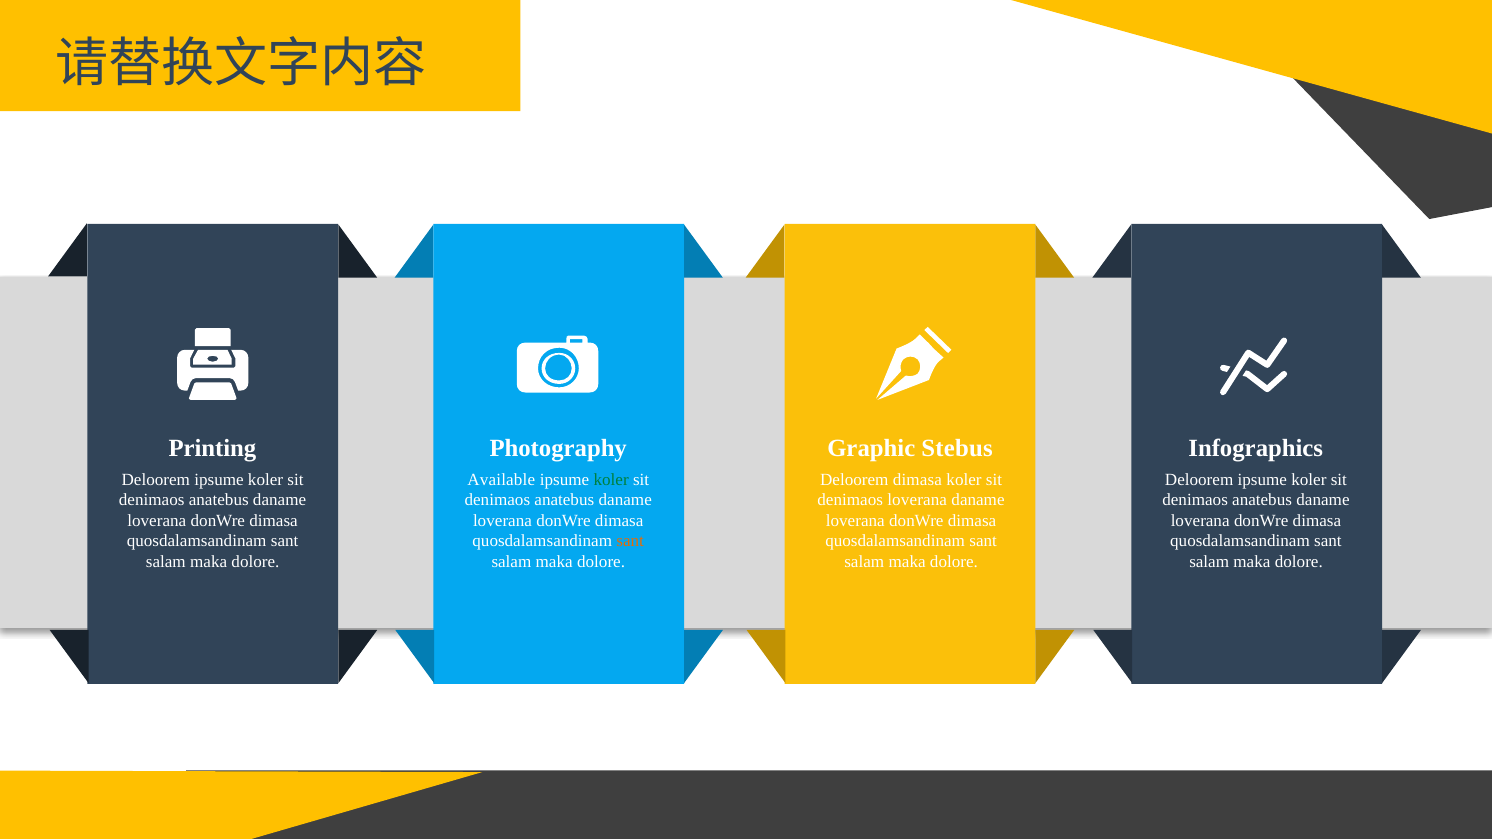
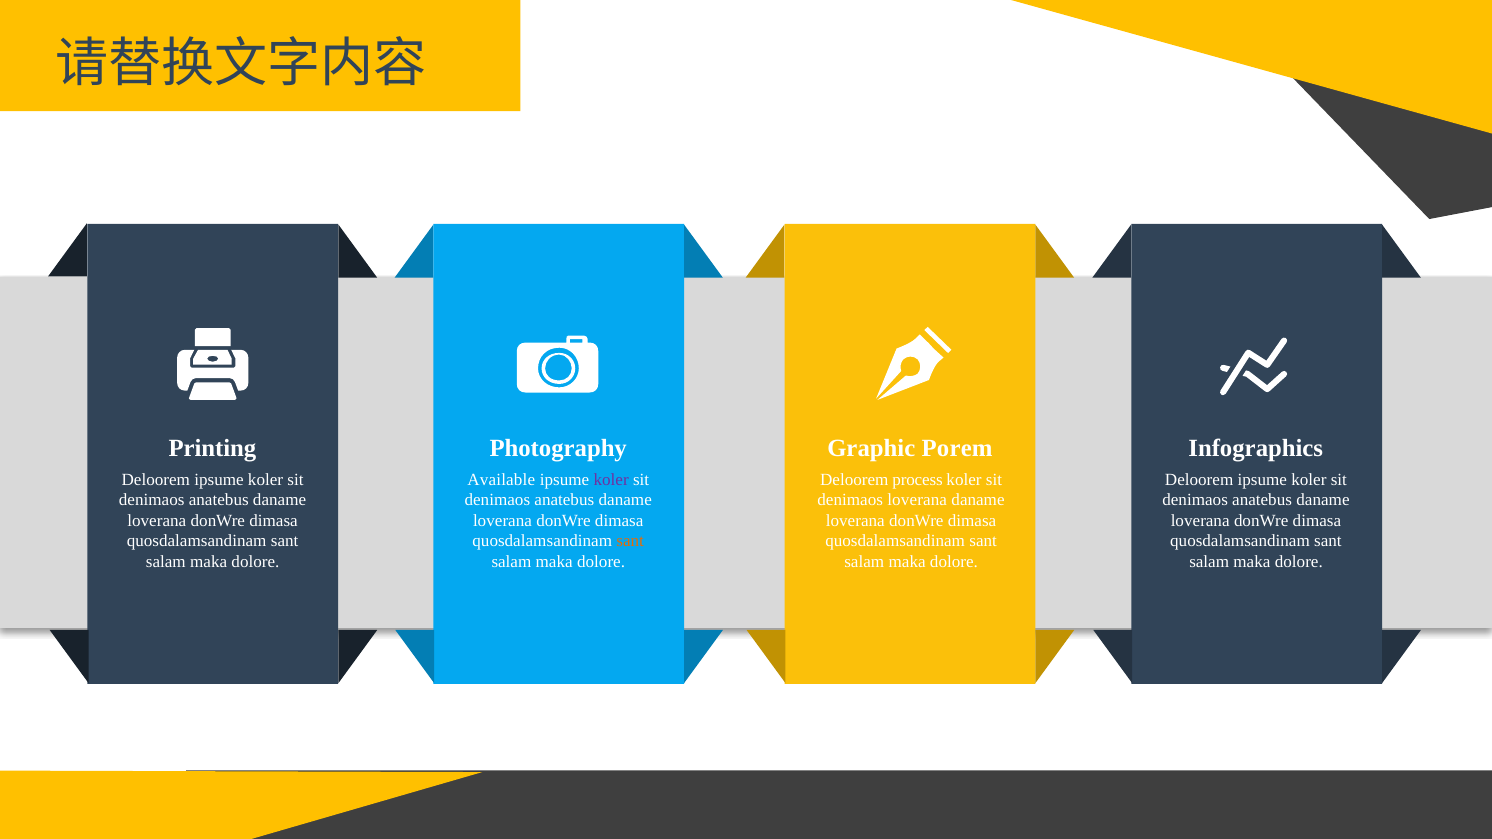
Stebus: Stebus -> Porem (957, 448)
koler colour: green -> purple (611, 480)
Deloorem dimasa: dimasa -> process (918, 480)
